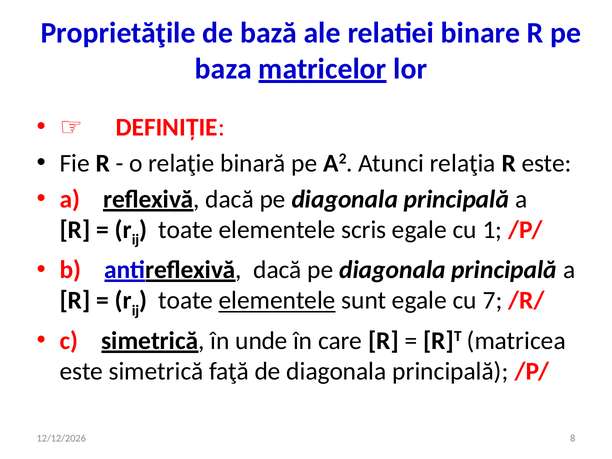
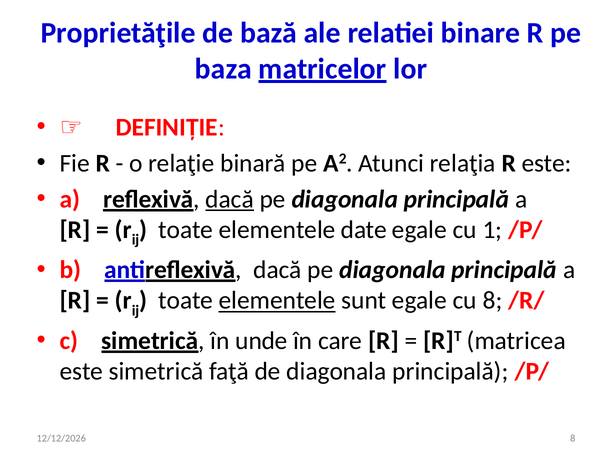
dacă underline: none -> present (230, 199)
scris: scris -> date (364, 230)
cu 7: 7 -> 8 (492, 301)
